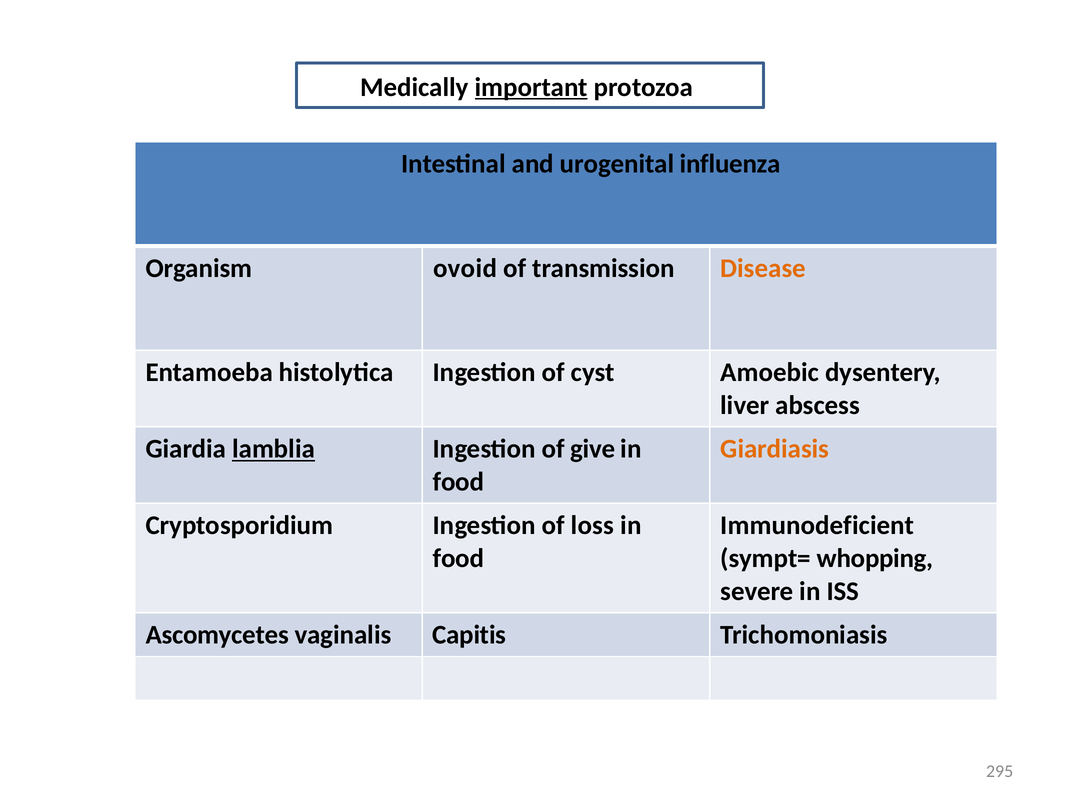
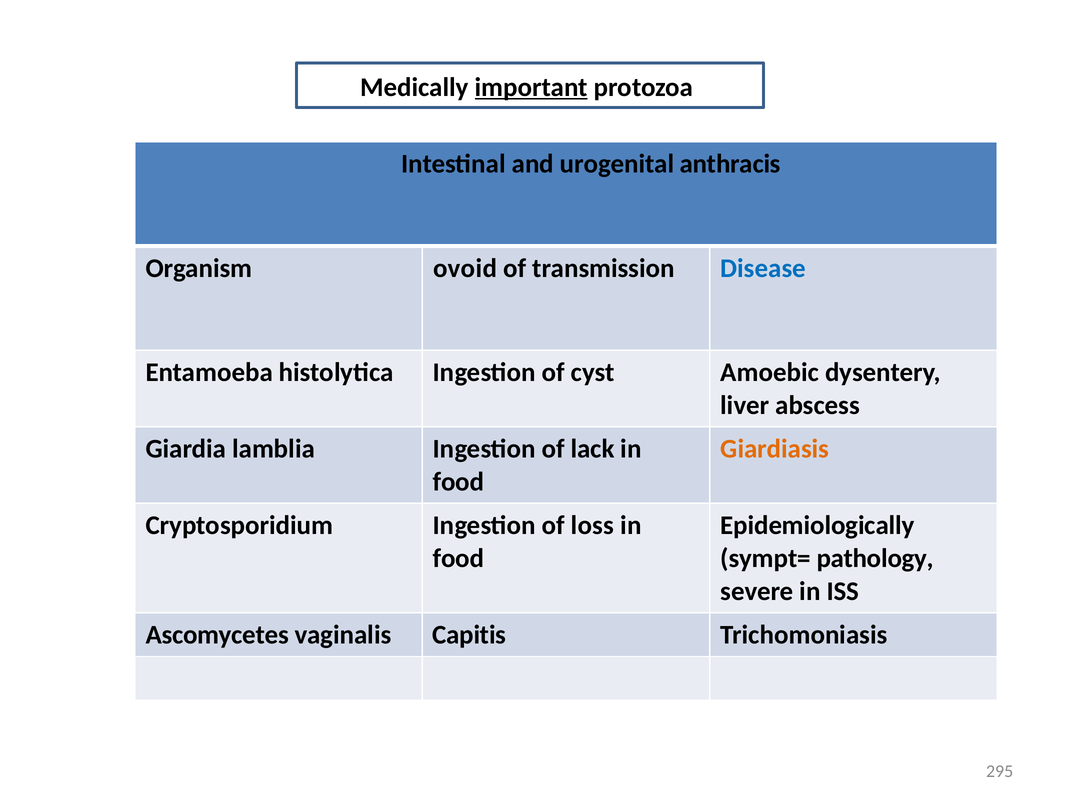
influenza: influenza -> anthracis (730, 164)
Disease colour: orange -> blue (763, 268)
lamblia underline: present -> none (274, 449)
give: give -> lack (593, 449)
Immunodeficient: Immunodeficient -> Epidemiologically (817, 526)
whopping: whopping -> pathology (875, 559)
